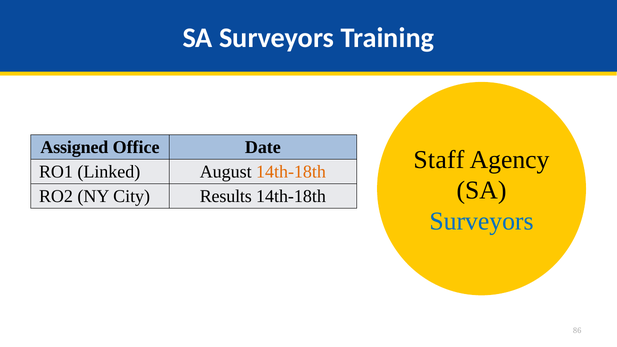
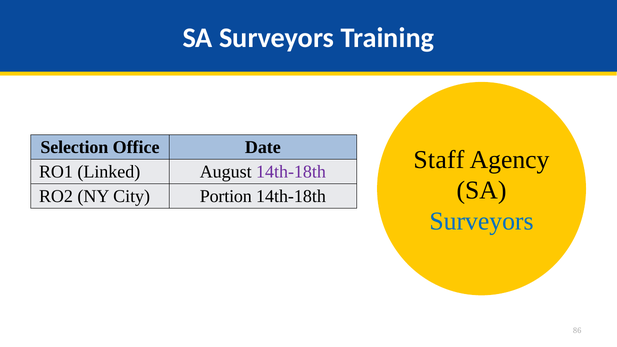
Assigned: Assigned -> Selection (74, 147)
14th-18th colour: orange -> purple (291, 172)
Results: Results -> Portion (226, 196)
